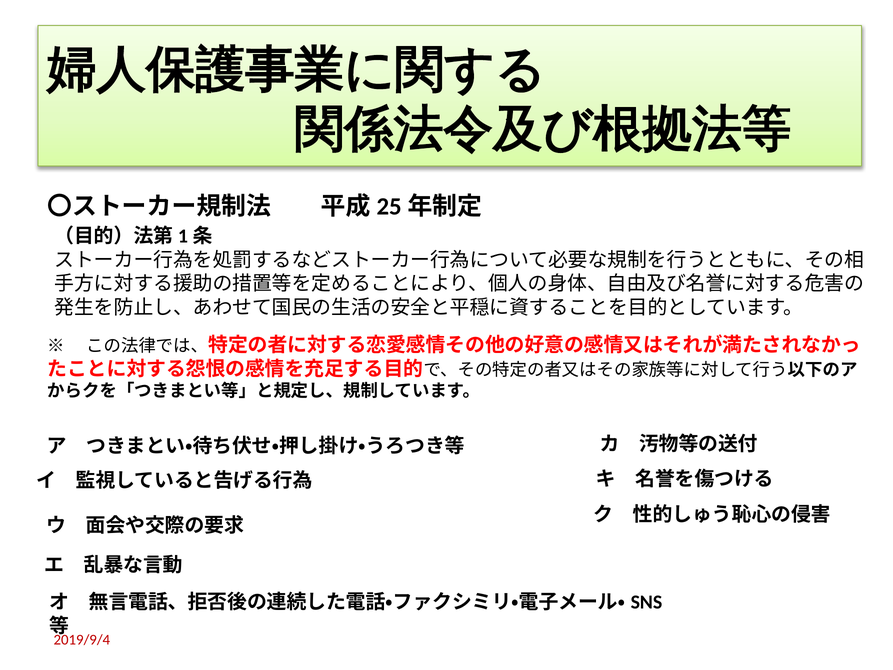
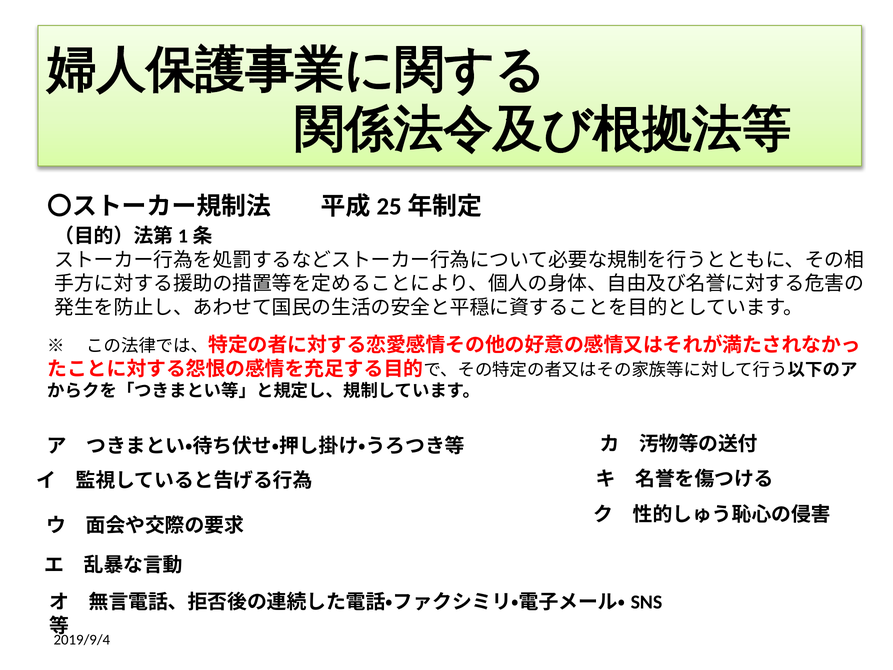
2019/9/4 colour: red -> black (82, 640)
